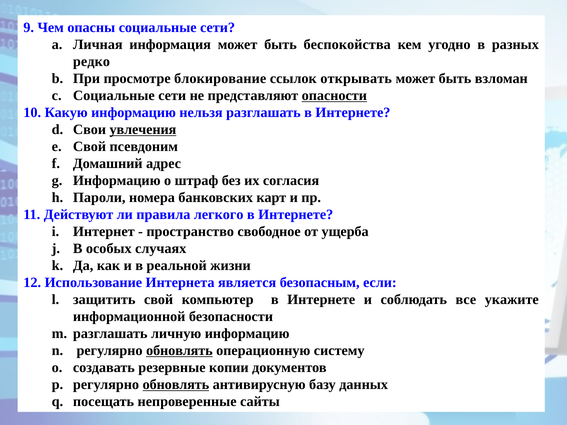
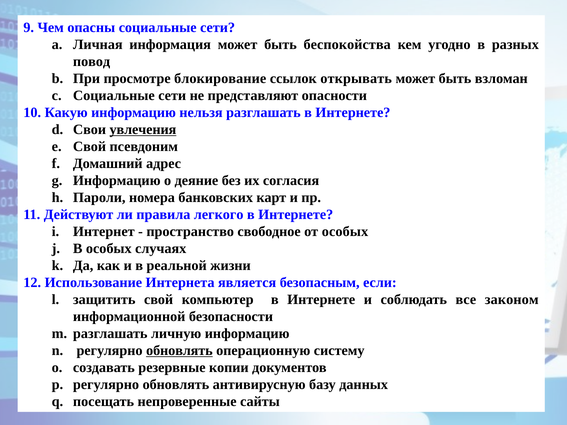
редко: редко -> повод (92, 62)
опасности underline: present -> none (334, 96)
штраф: штраф -> деяние (196, 181)
от ущерба: ущерба -> особых (345, 232)
укажите: укажите -> законом (512, 300)
обновлять underline: present -> none (176, 385)
